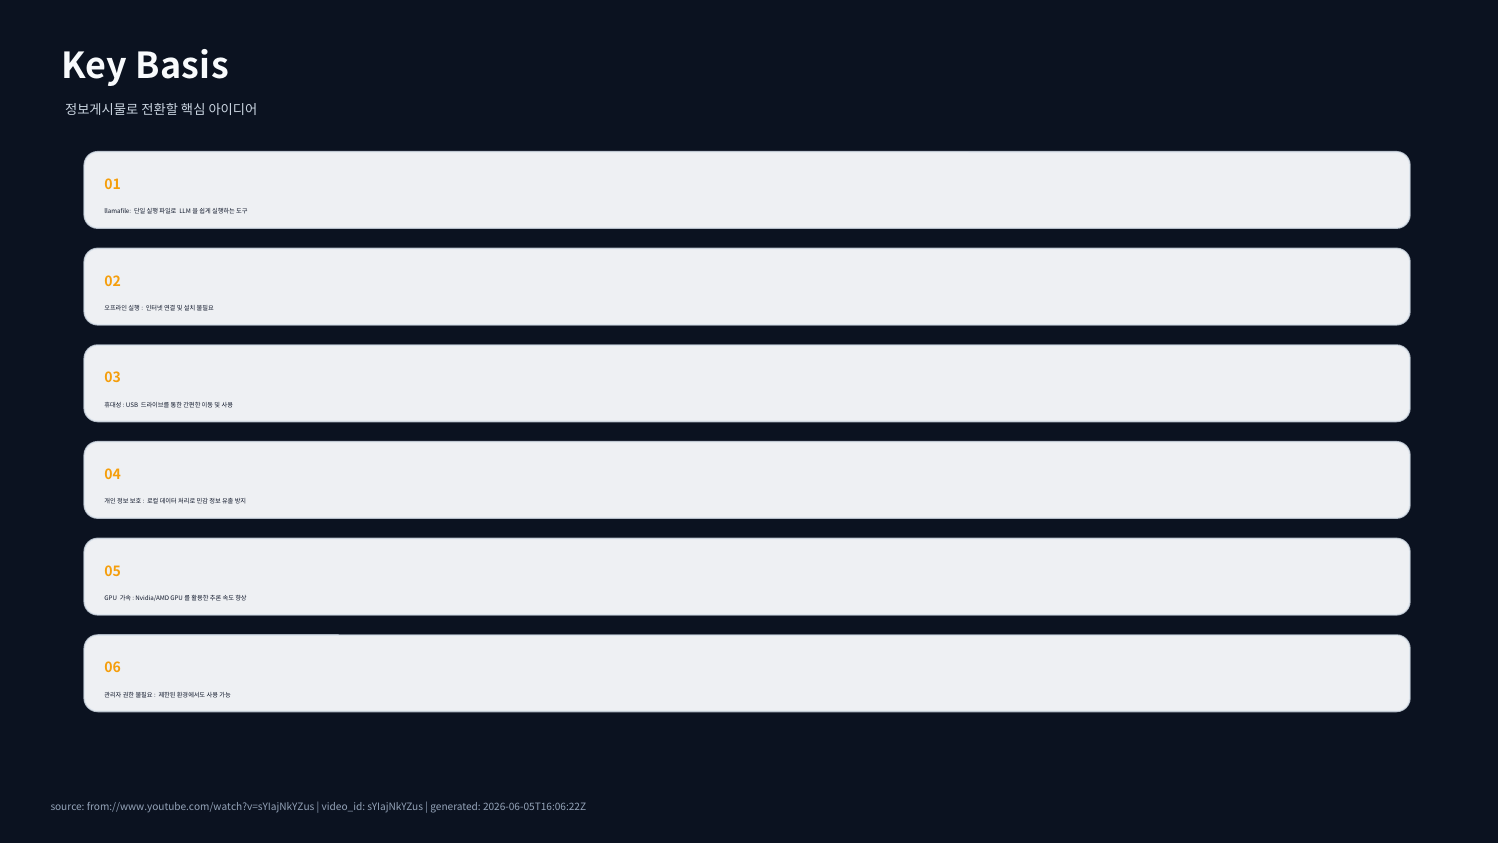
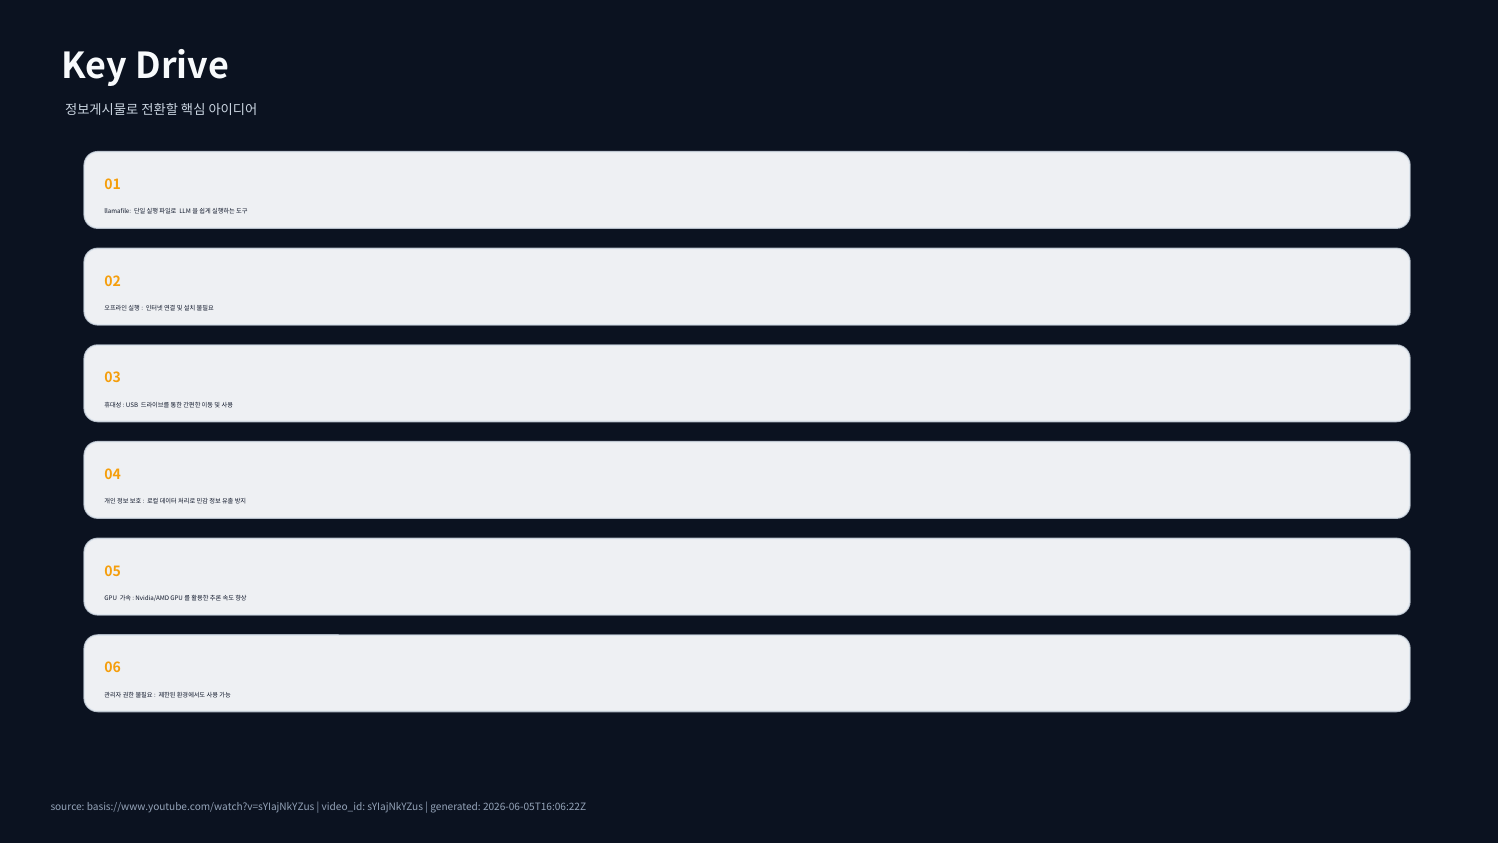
Basis: Basis -> Drive (182, 67)
from://www.youtube.com/watch?v=sYIajNkYZus: from://www.youtube.com/watch?v=sYIajNkYZus -> basis://www.youtube.com/watch?v=sYIajNkYZus (201, 807)
